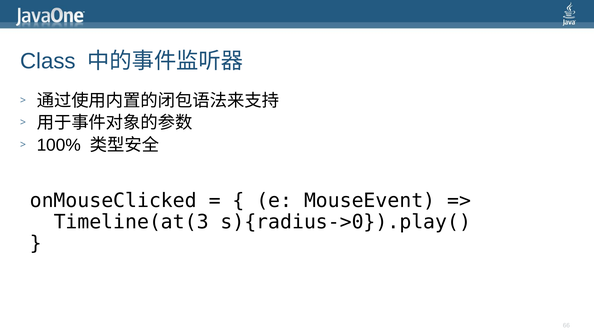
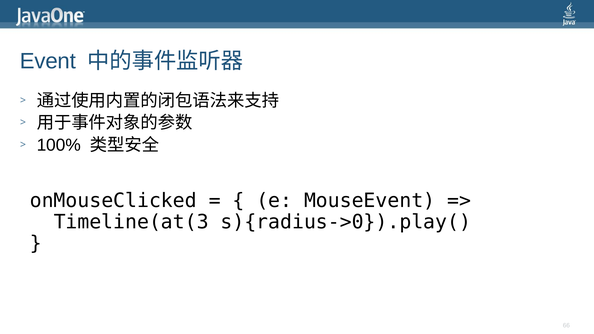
Class: Class -> Event (48, 61)
